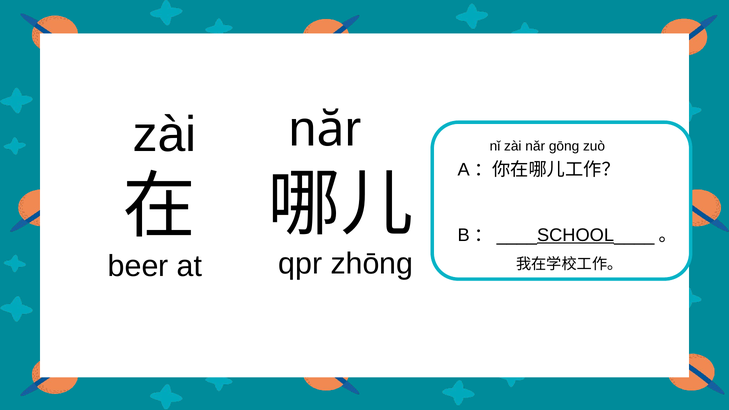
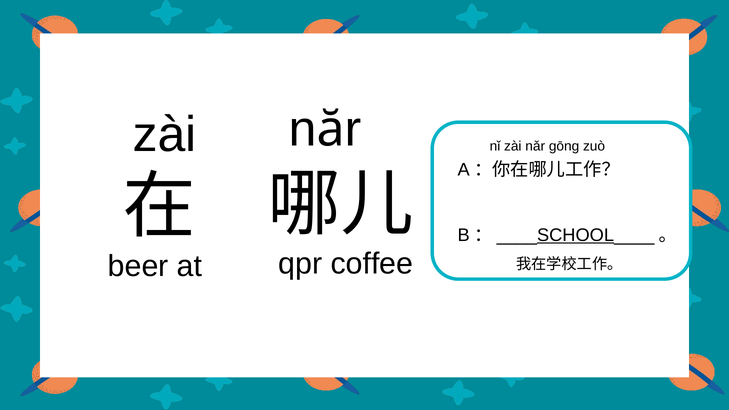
zhōng: zhōng -> coffee (372, 264)
